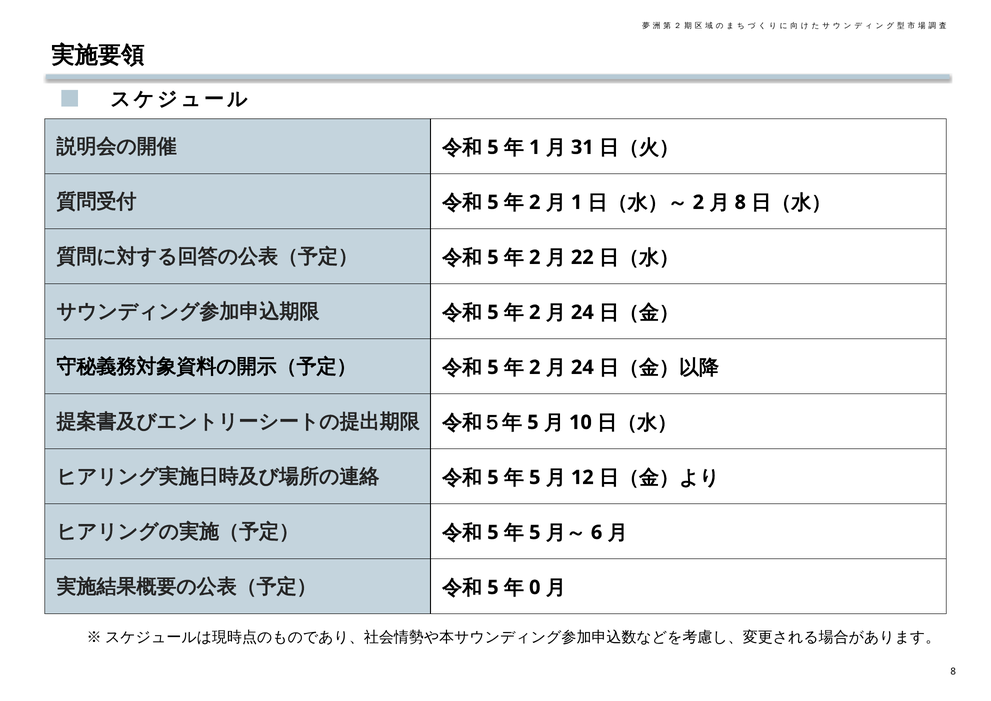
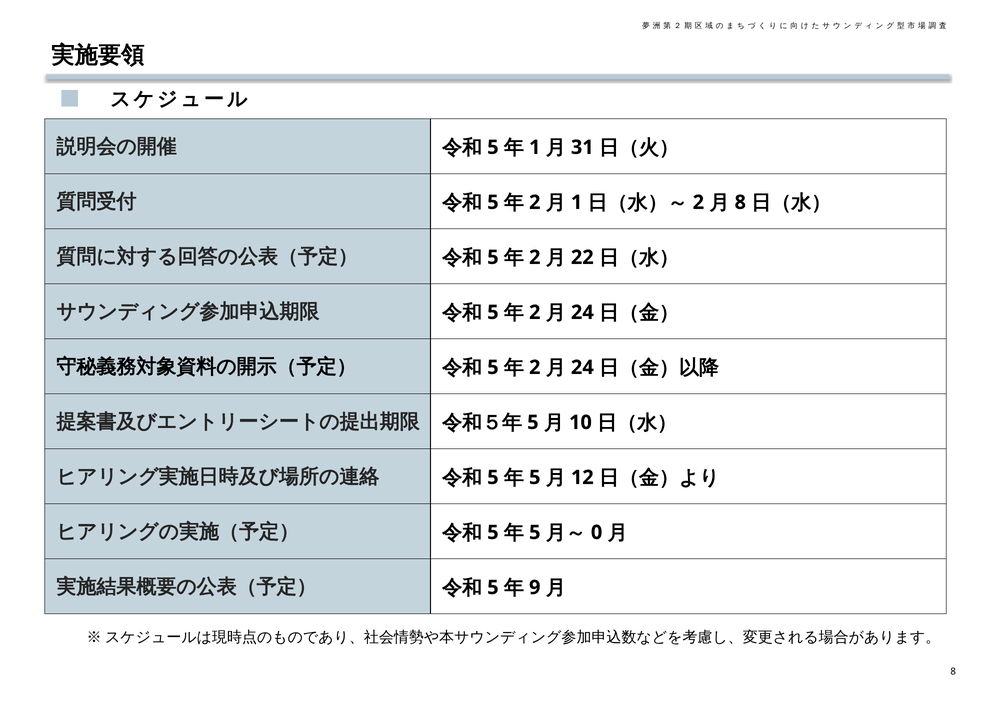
6: 6 -> 0 (597, 532)
0: 0 -> 9 (535, 587)
